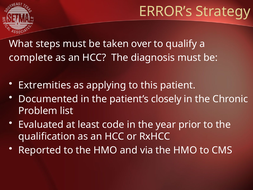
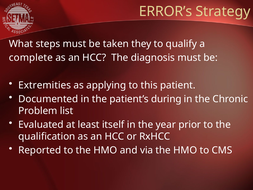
over: over -> they (141, 44)
closely: closely -> during (166, 99)
code: code -> itself (113, 124)
